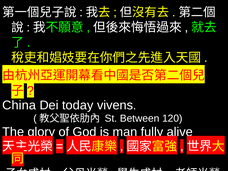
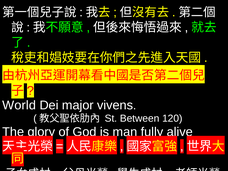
China: China -> World (19, 105)
today: today -> major (78, 105)
